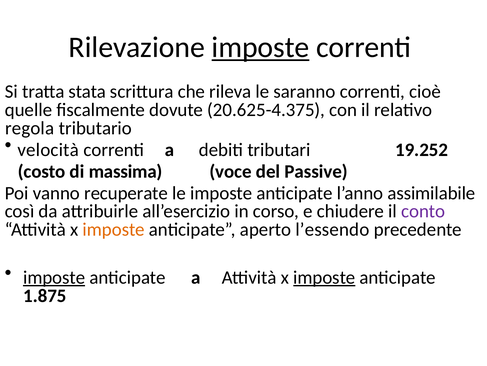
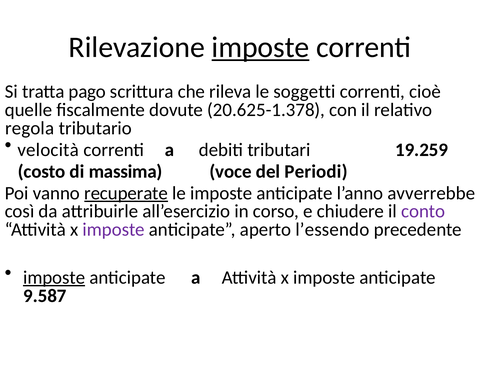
stata: stata -> pago (87, 91)
saranno: saranno -> soggetti (304, 91)
20.625-4.375: 20.625-4.375 -> 20.625-1.378 (266, 110)
19.252: 19.252 -> 19.259 (422, 149)
Passive: Passive -> Periodi (316, 171)
recuperate underline: none -> present (126, 193)
assimilabile: assimilabile -> avverrebbe (431, 193)
imposte colour: orange -> purple (114, 229)
imposte underline: present -> none (324, 277)
1.875: 1.875 -> 9.587 (45, 295)
